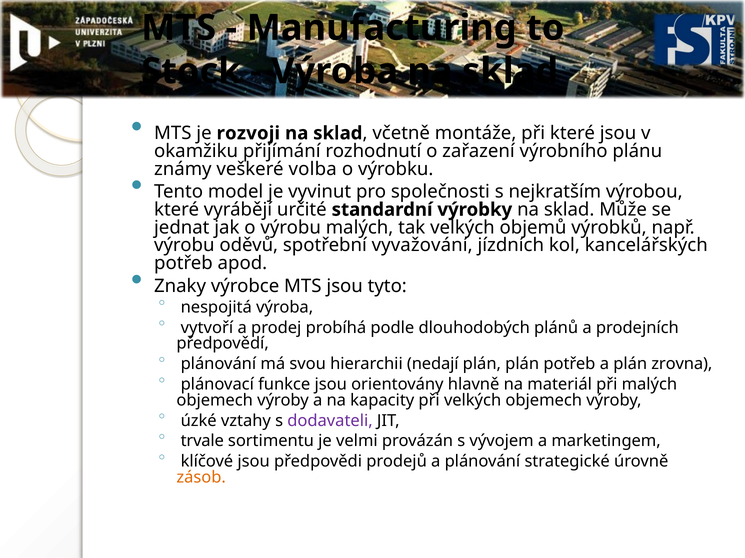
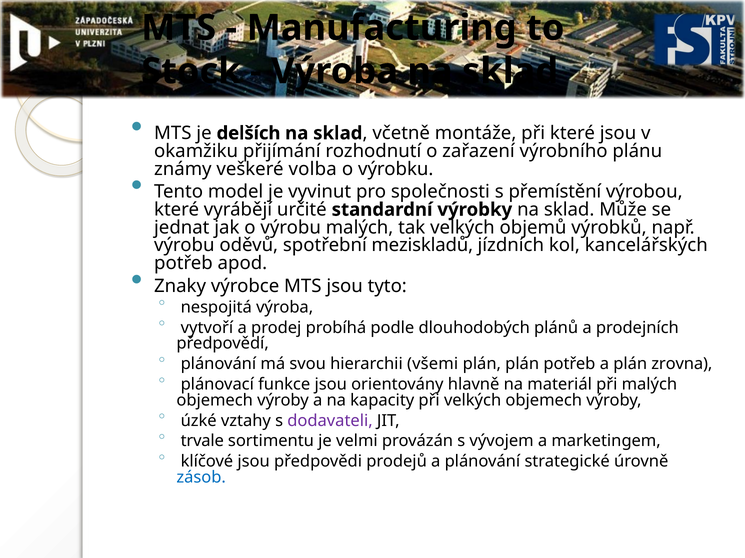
rozvoji: rozvoji -> delších (248, 133)
nejkratším: nejkratším -> přemístění (555, 192)
vyvažování: vyvažování -> meziskladů (422, 246)
nedají: nedají -> všemi (433, 364)
zásob colour: orange -> blue (201, 478)
